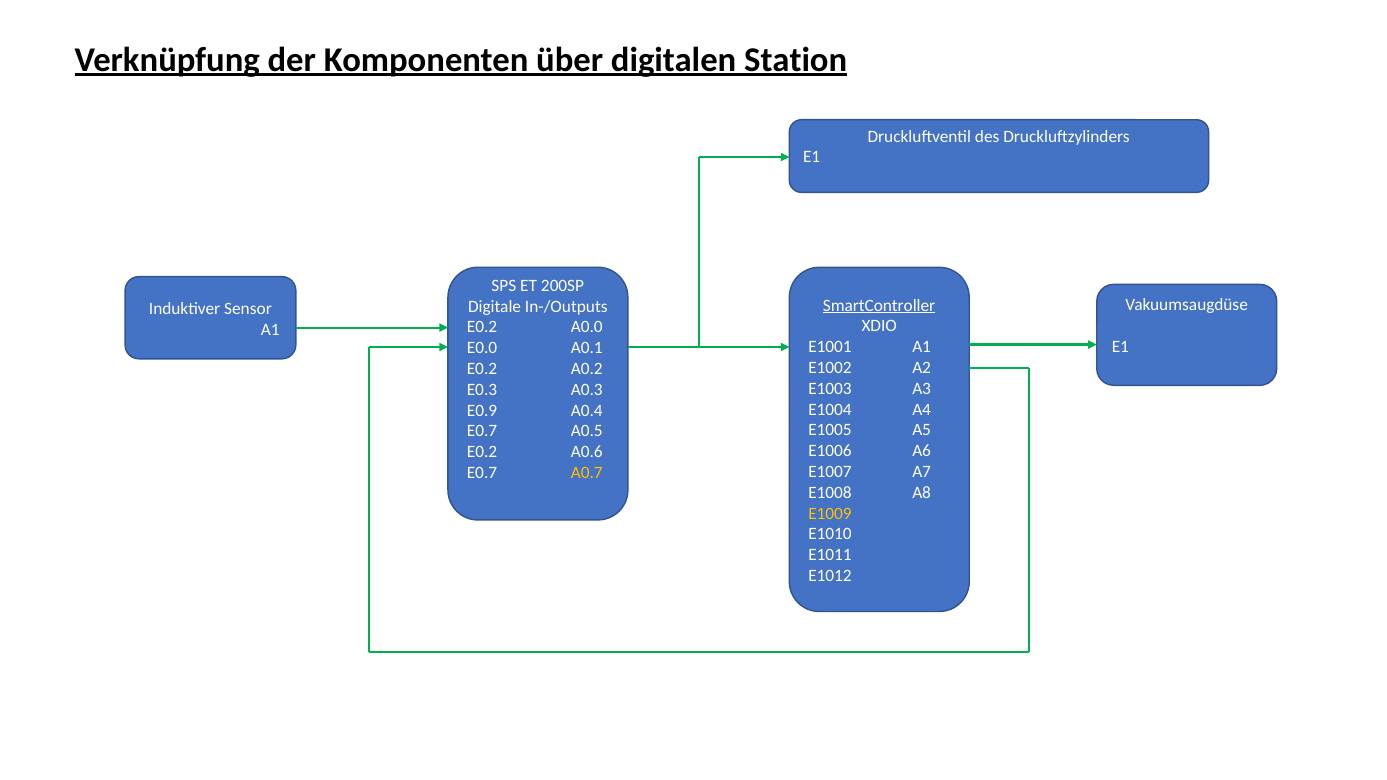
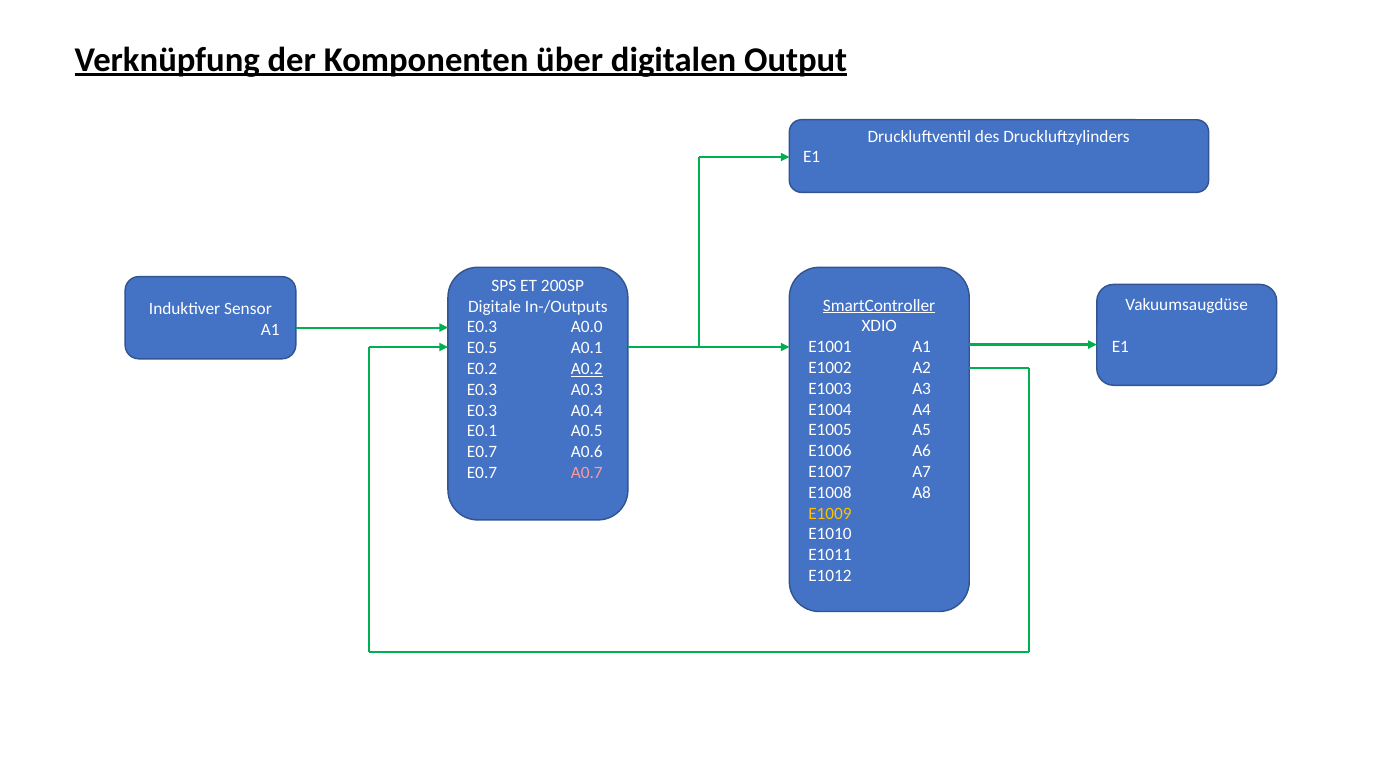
Station: Station -> Output (796, 60)
E0.2: E0.2 -> E0.3 (482, 327)
E0.0: E0.0 -> E0.5 (482, 348)
A0.2 underline: none -> present (587, 369)
E0.9: E0.9 -> E0.3 (482, 410)
E0.7: E0.7 -> E0.1 (482, 431)
E0.2: E0.2 -> E0.7 (482, 452)
A0.7 colour: yellow -> pink (587, 473)
